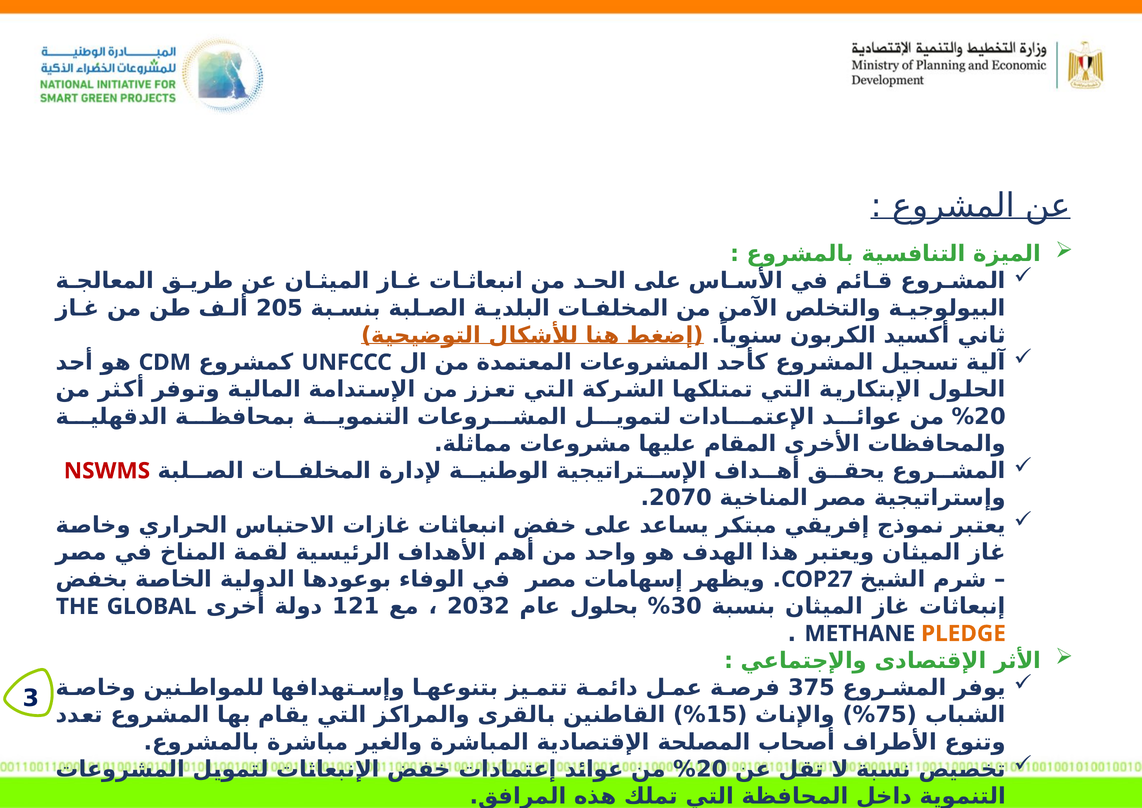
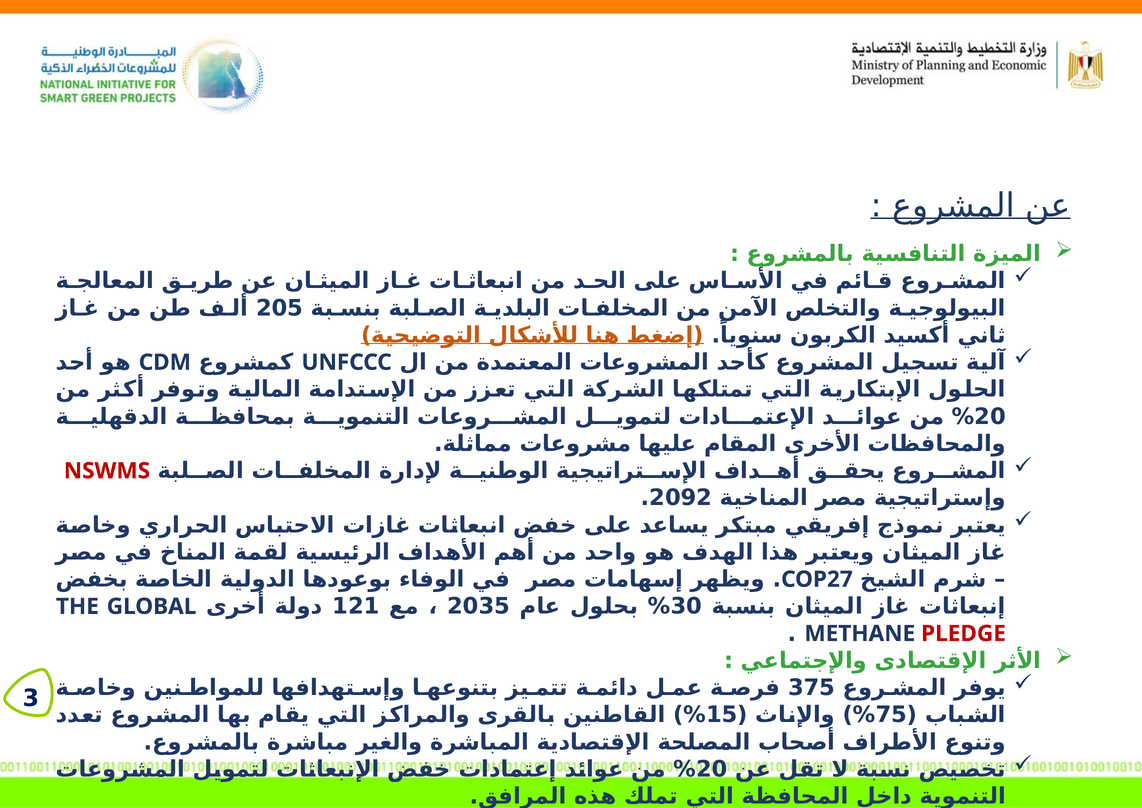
2070: 2070 -> 2092 (681, 498)
2032: 2032 -> 2035 (479, 606)
PLEDGE colour: orange -> red (963, 633)
